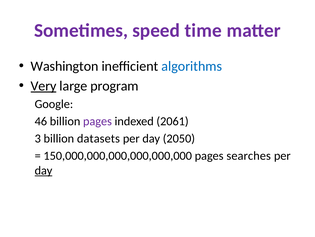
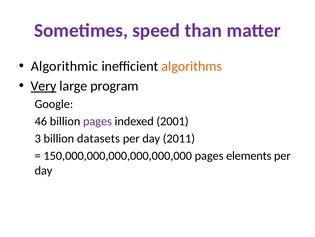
time: time -> than (203, 30)
Washington: Washington -> Algorithmic (64, 66)
algorithms colour: blue -> orange (192, 66)
2061: 2061 -> 2001 (173, 121)
2050: 2050 -> 2011 (179, 138)
searches: searches -> elements (249, 155)
day underline: present -> none (43, 170)
